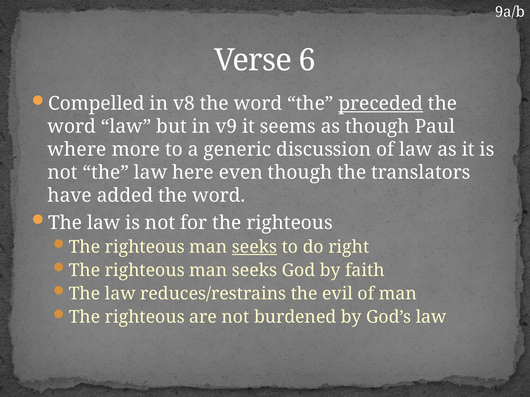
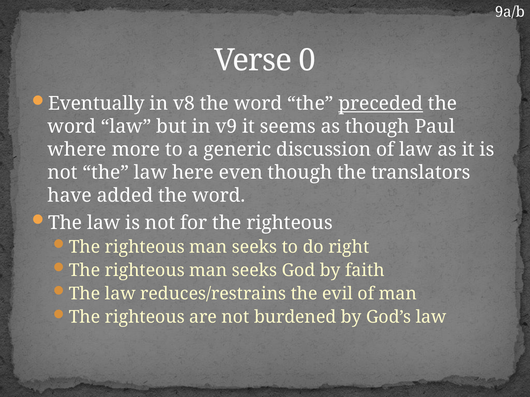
6: 6 -> 0 (307, 60)
Compelled: Compelled -> Eventually (96, 104)
seeks underline: present -> none (255, 247)
